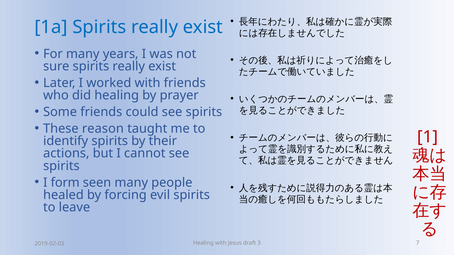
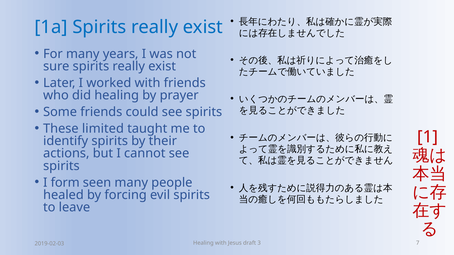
reason: reason -> limited (103, 129)
